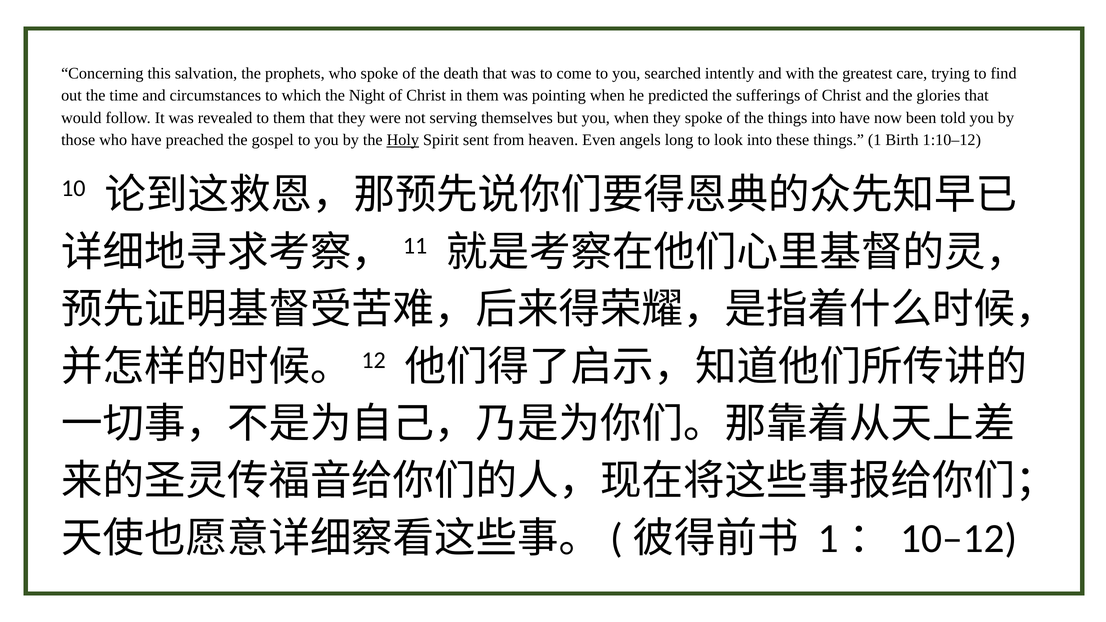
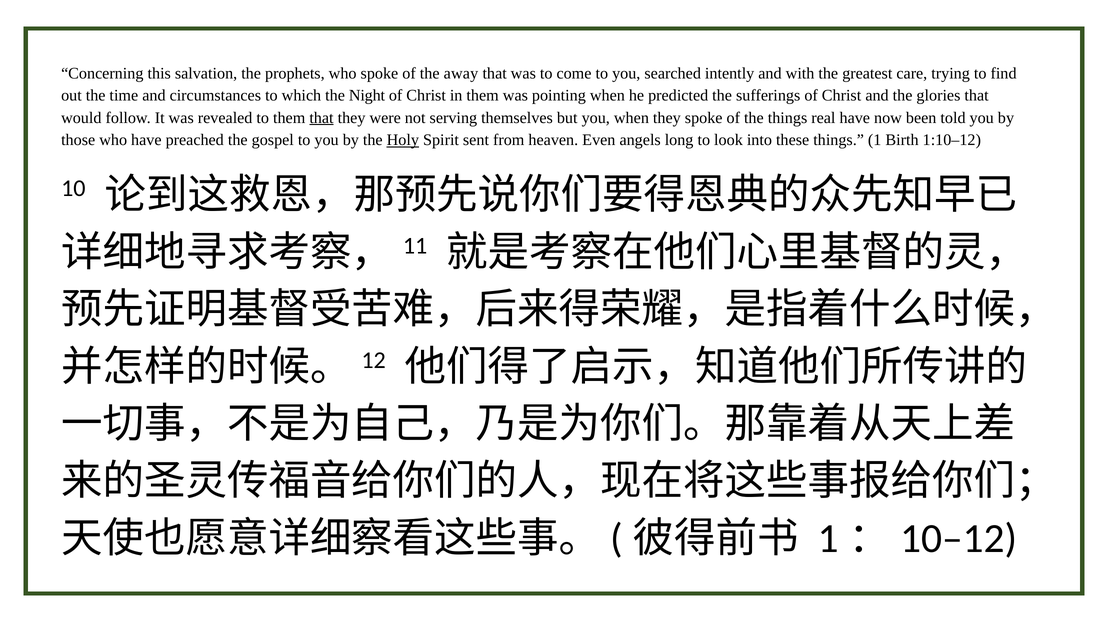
death: death -> away (461, 73)
that underline: none -> present (321, 118)
things into: into -> real (823, 118)
